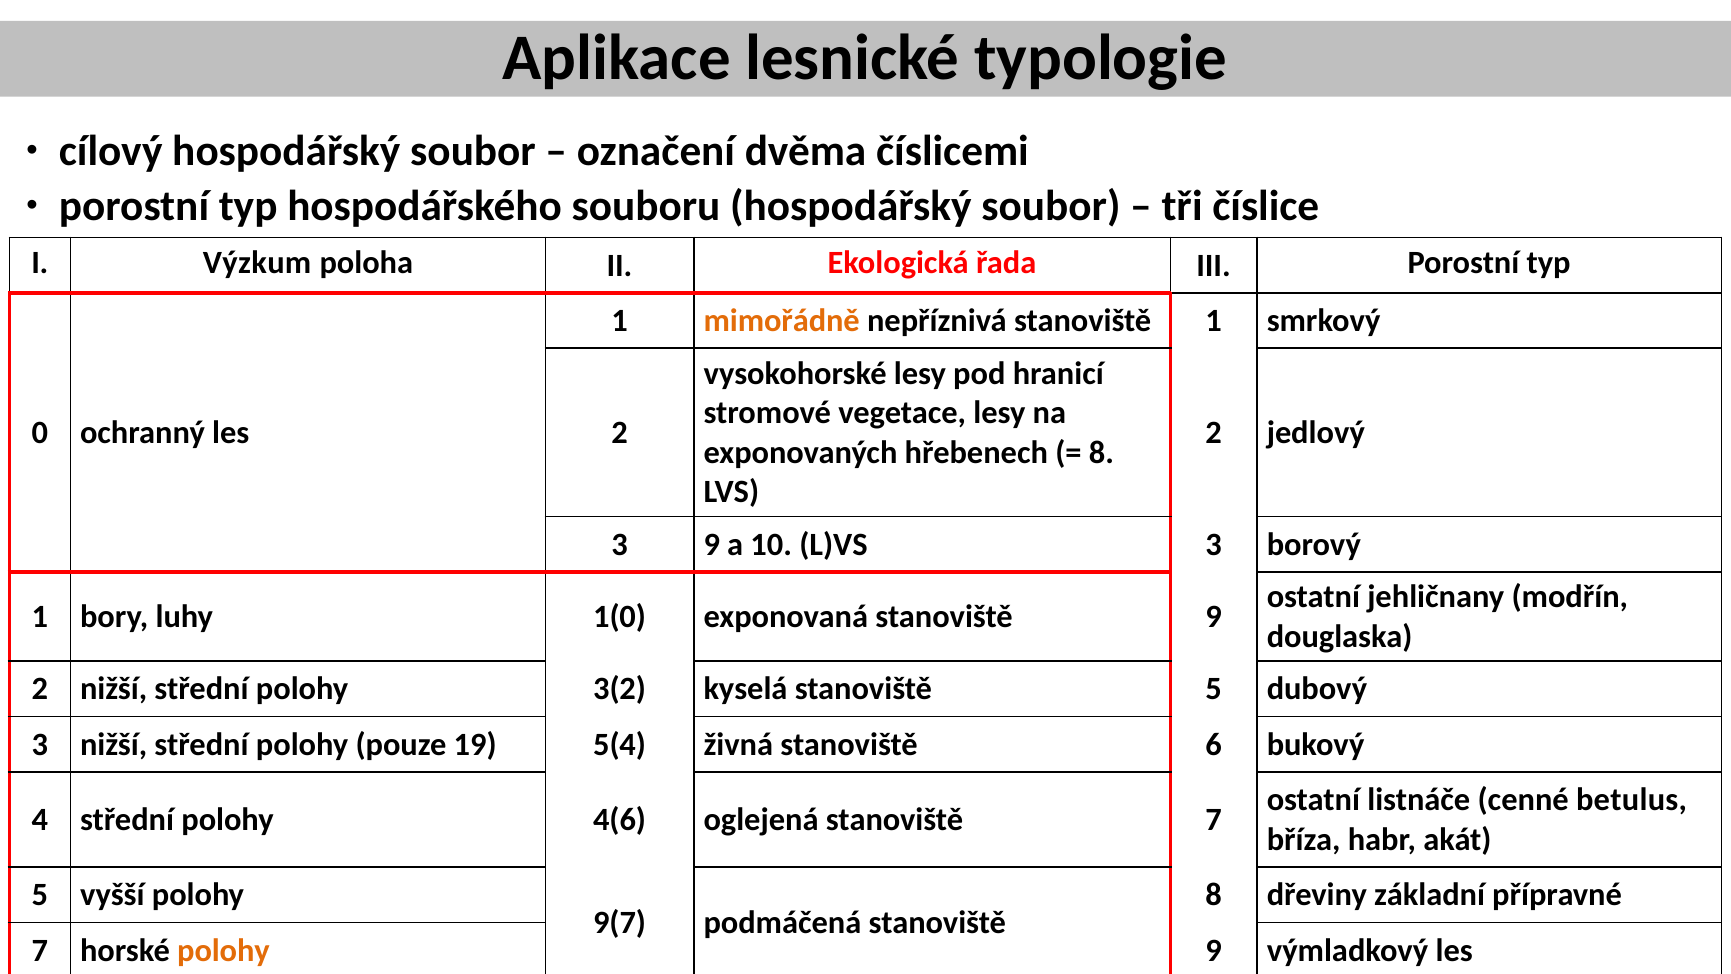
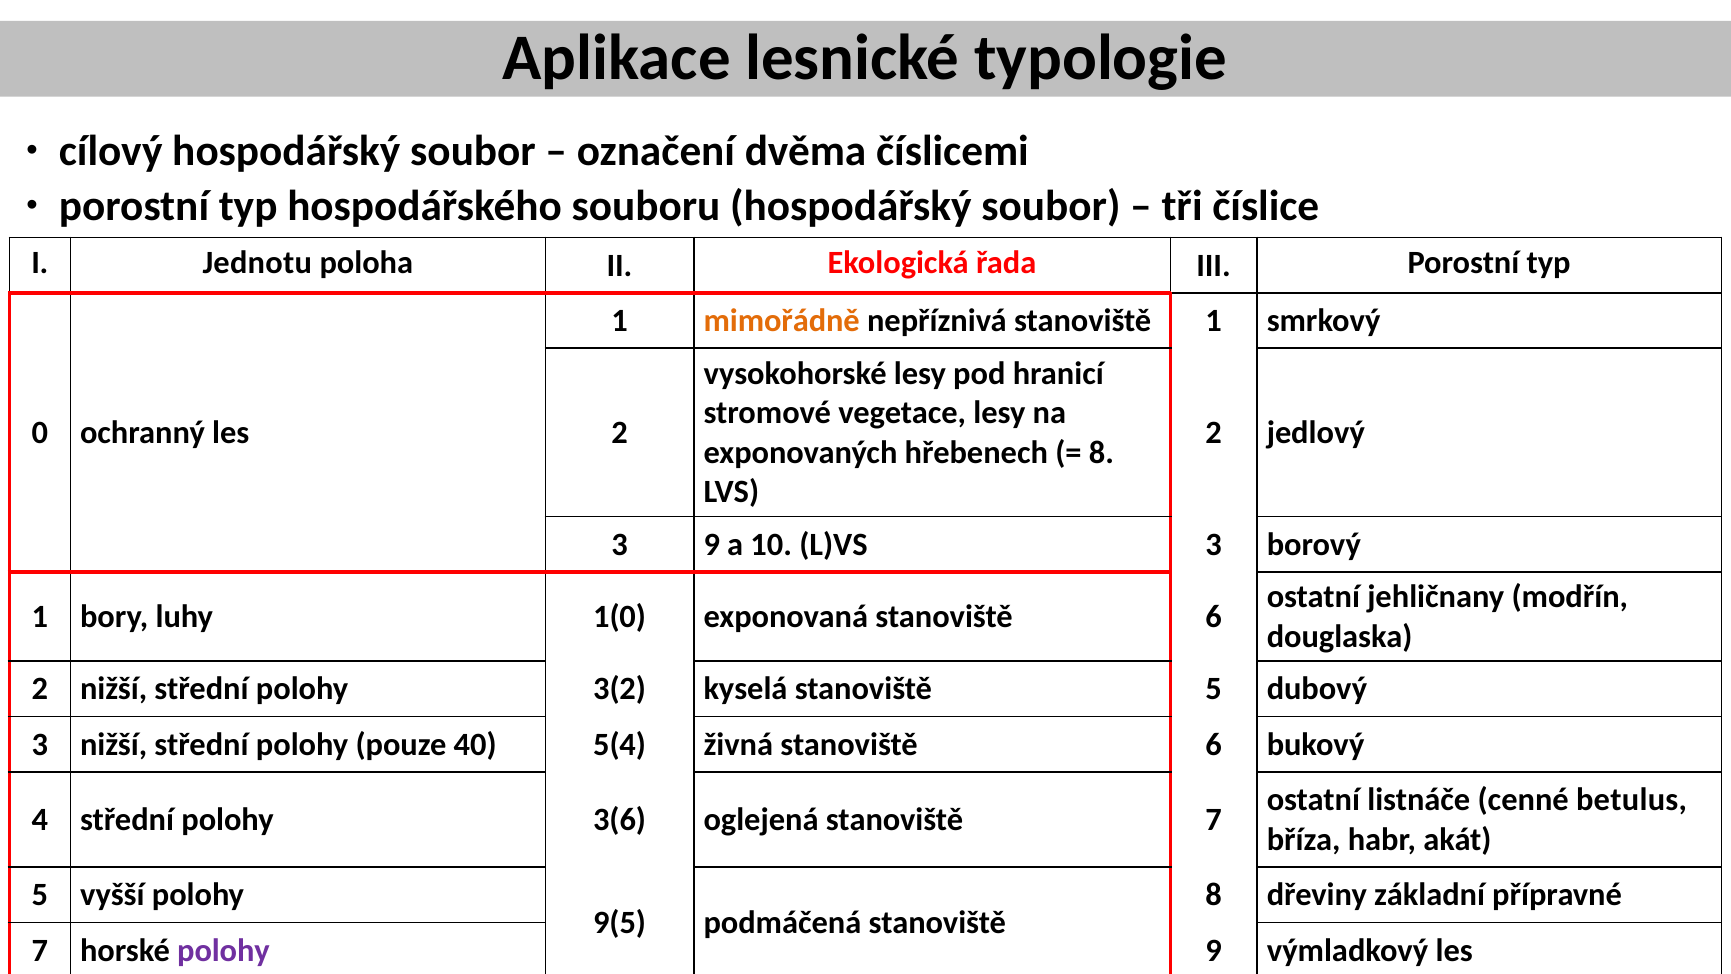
Výzkum: Výzkum -> Jednotu (257, 262)
exponovaná stanoviště 9: 9 -> 6 (1214, 617)
19: 19 -> 40 (475, 744)
4(6: 4(6 -> 3(6 (620, 819)
9(7: 9(7 -> 9(5 (620, 922)
polohy colour: orange -> purple (223, 950)
